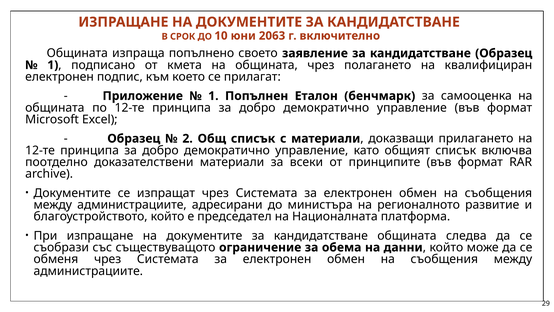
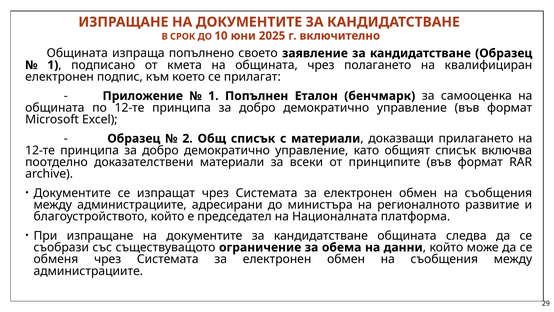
2063: 2063 -> 2025 (272, 36)
